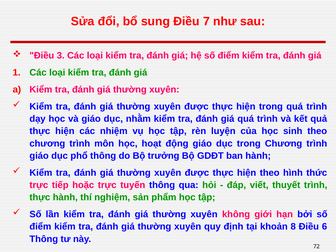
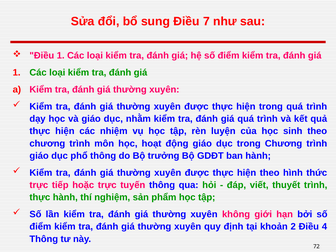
Điều 3: 3 -> 1 (61, 56)
8: 8 -> 2 (293, 227)
6: 6 -> 4 (325, 227)
